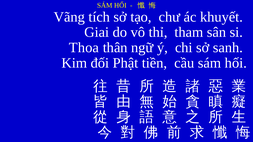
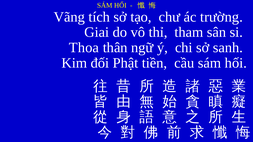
khuyết: khuyết -> trường (222, 17)
